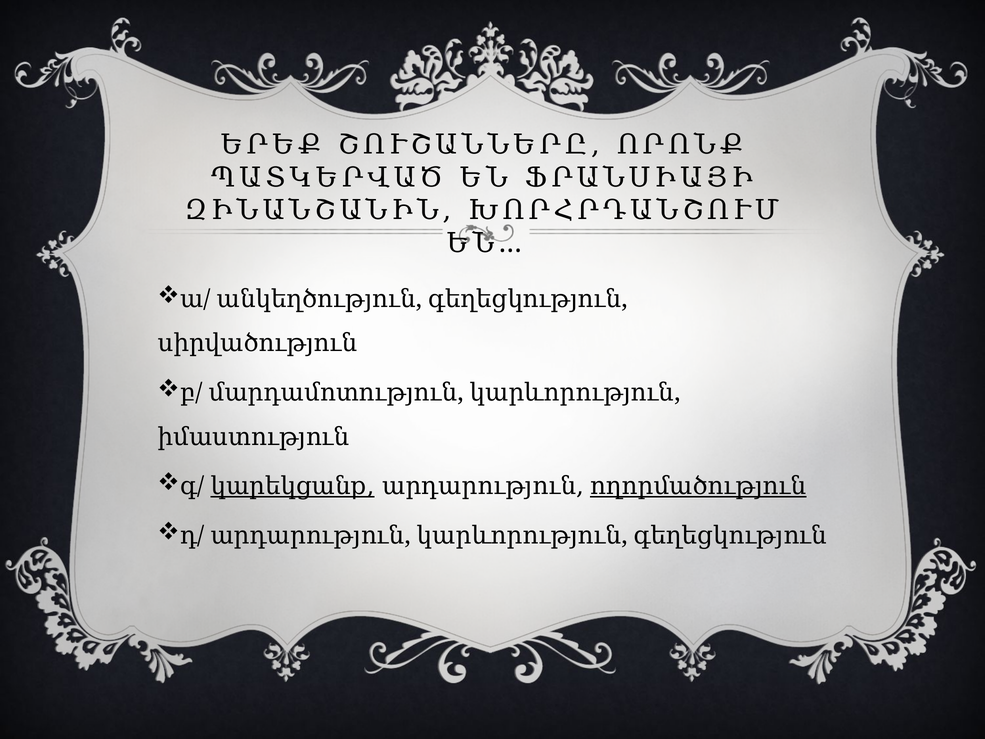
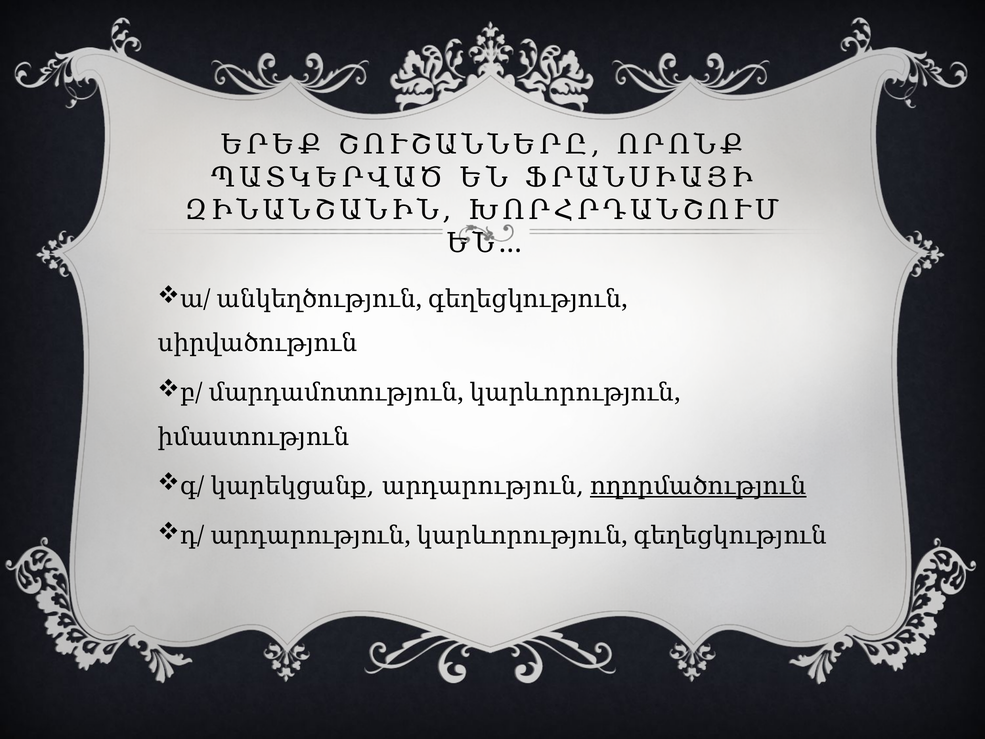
կարեկցանք underline: present -> none (292, 486)
